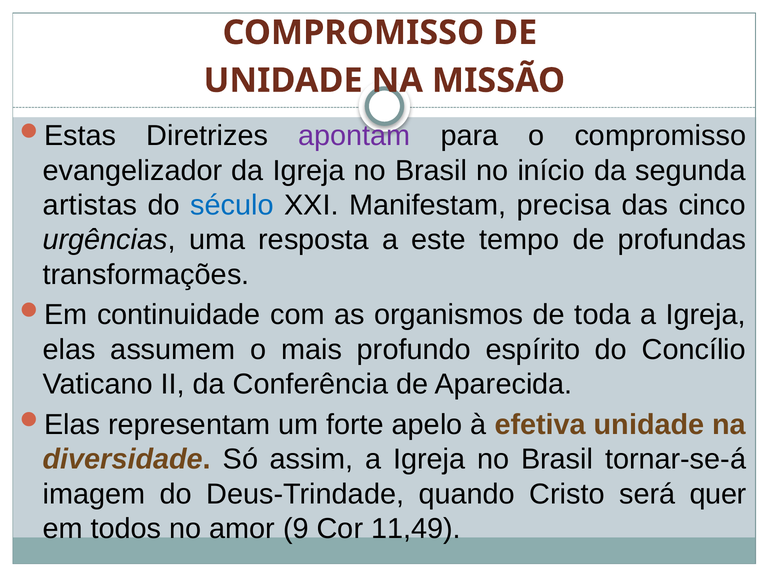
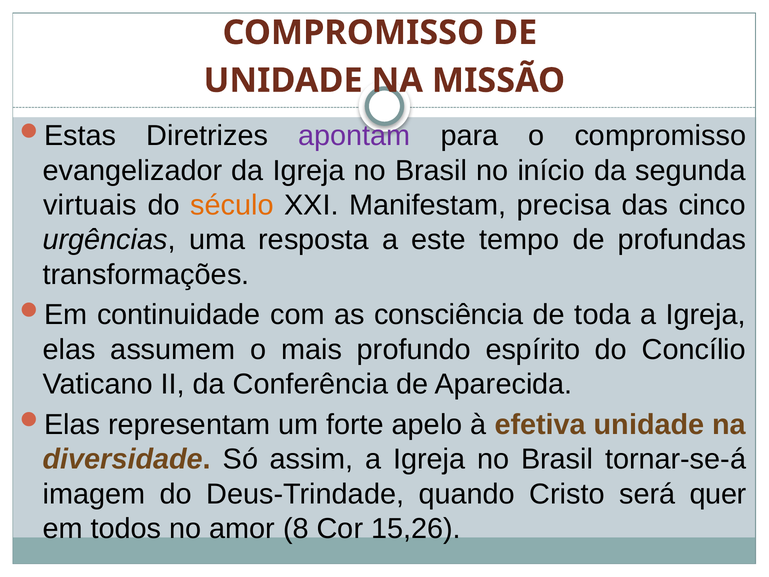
artistas: artistas -> virtuais (90, 205)
século colour: blue -> orange (232, 205)
organismos: organismos -> consciência (449, 315)
9: 9 -> 8 (296, 528)
11,49: 11,49 -> 15,26 (416, 528)
